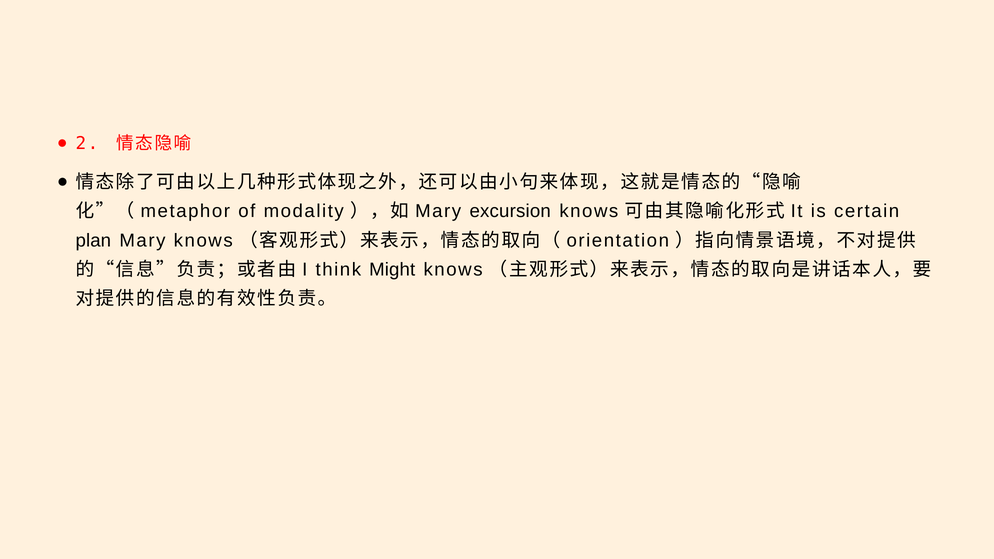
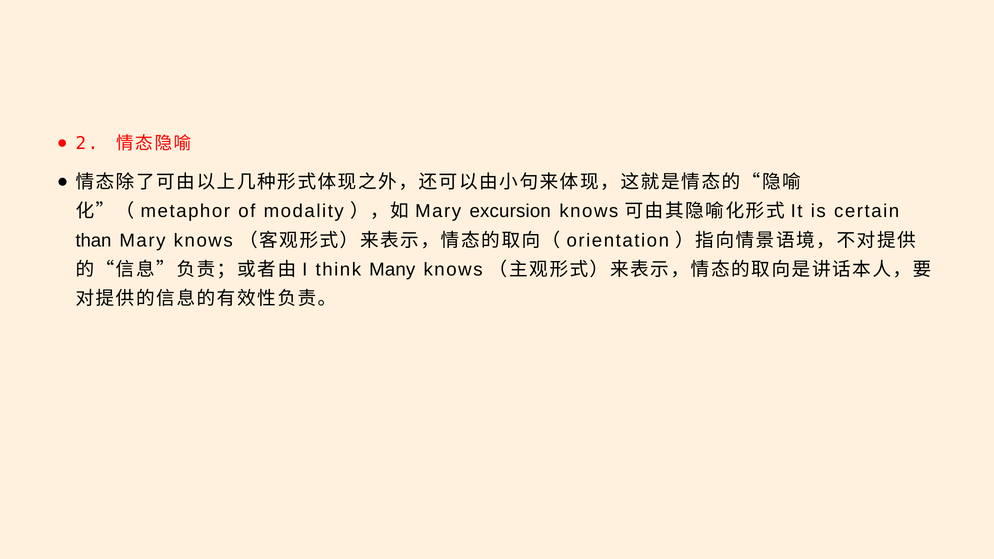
plan: plan -> than (93, 240)
Might: Might -> Many (392, 270)
